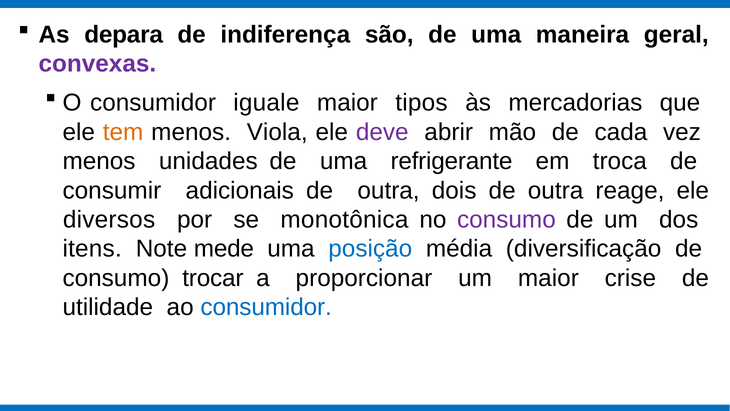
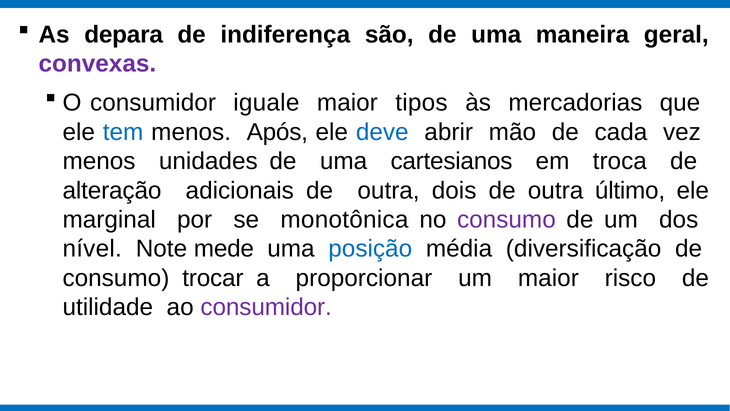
tem colour: orange -> blue (123, 132)
Viola: Viola -> Após (277, 132)
deve colour: purple -> blue (382, 132)
refrigerante: refrigerante -> cartesianos (452, 161)
consumir: consumir -> alteração (112, 190)
reage: reage -> último (630, 190)
diversos: diversos -> marginal (109, 220)
itens: itens -> nível (92, 249)
crise: crise -> risco (630, 278)
consumidor colour: blue -> purple (266, 307)
